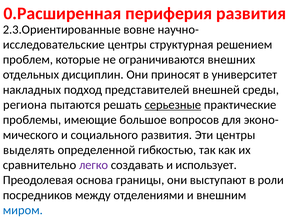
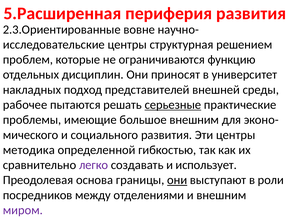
0.Расширенная: 0.Расширенная -> 5.Расширенная (62, 13)
внешних: внешних -> функцию (232, 59)
региона: региона -> рабочее (25, 104)
большое вопросов: вопросов -> внешним (194, 119)
выделять: выделять -> методика (29, 150)
они underline: none -> present (177, 180)
миром colour: blue -> purple (23, 210)
